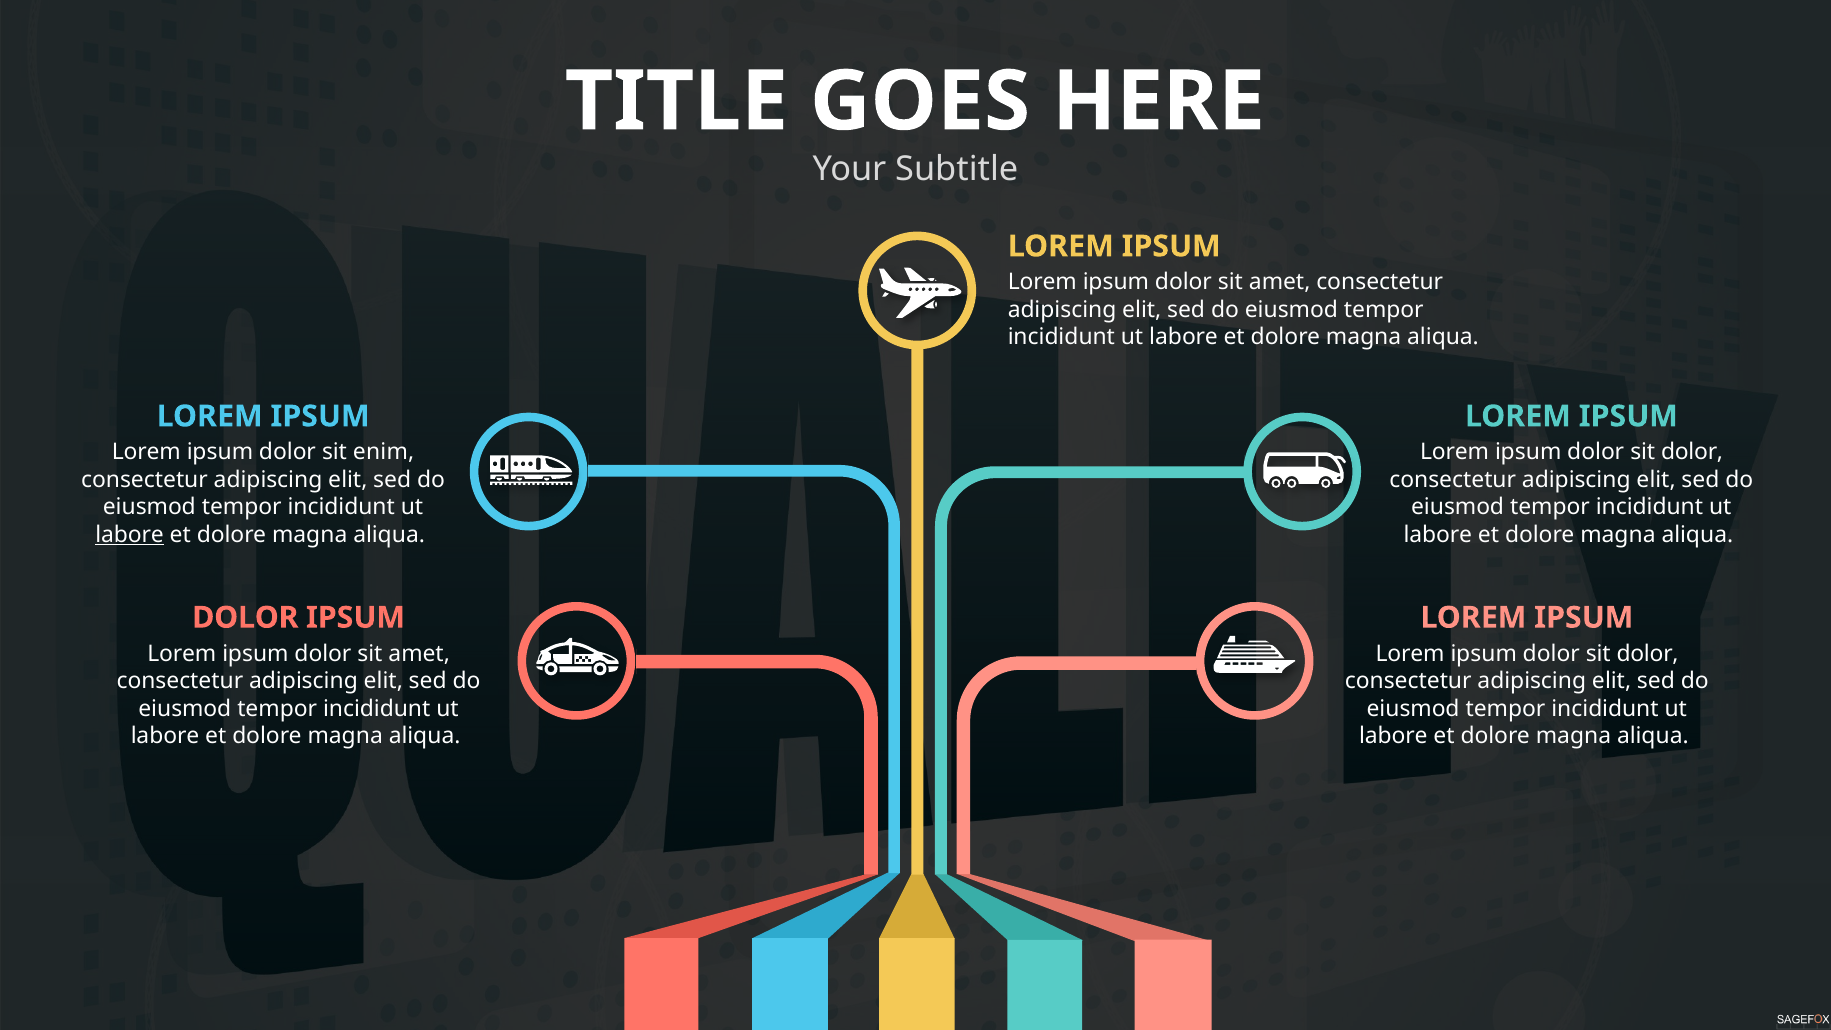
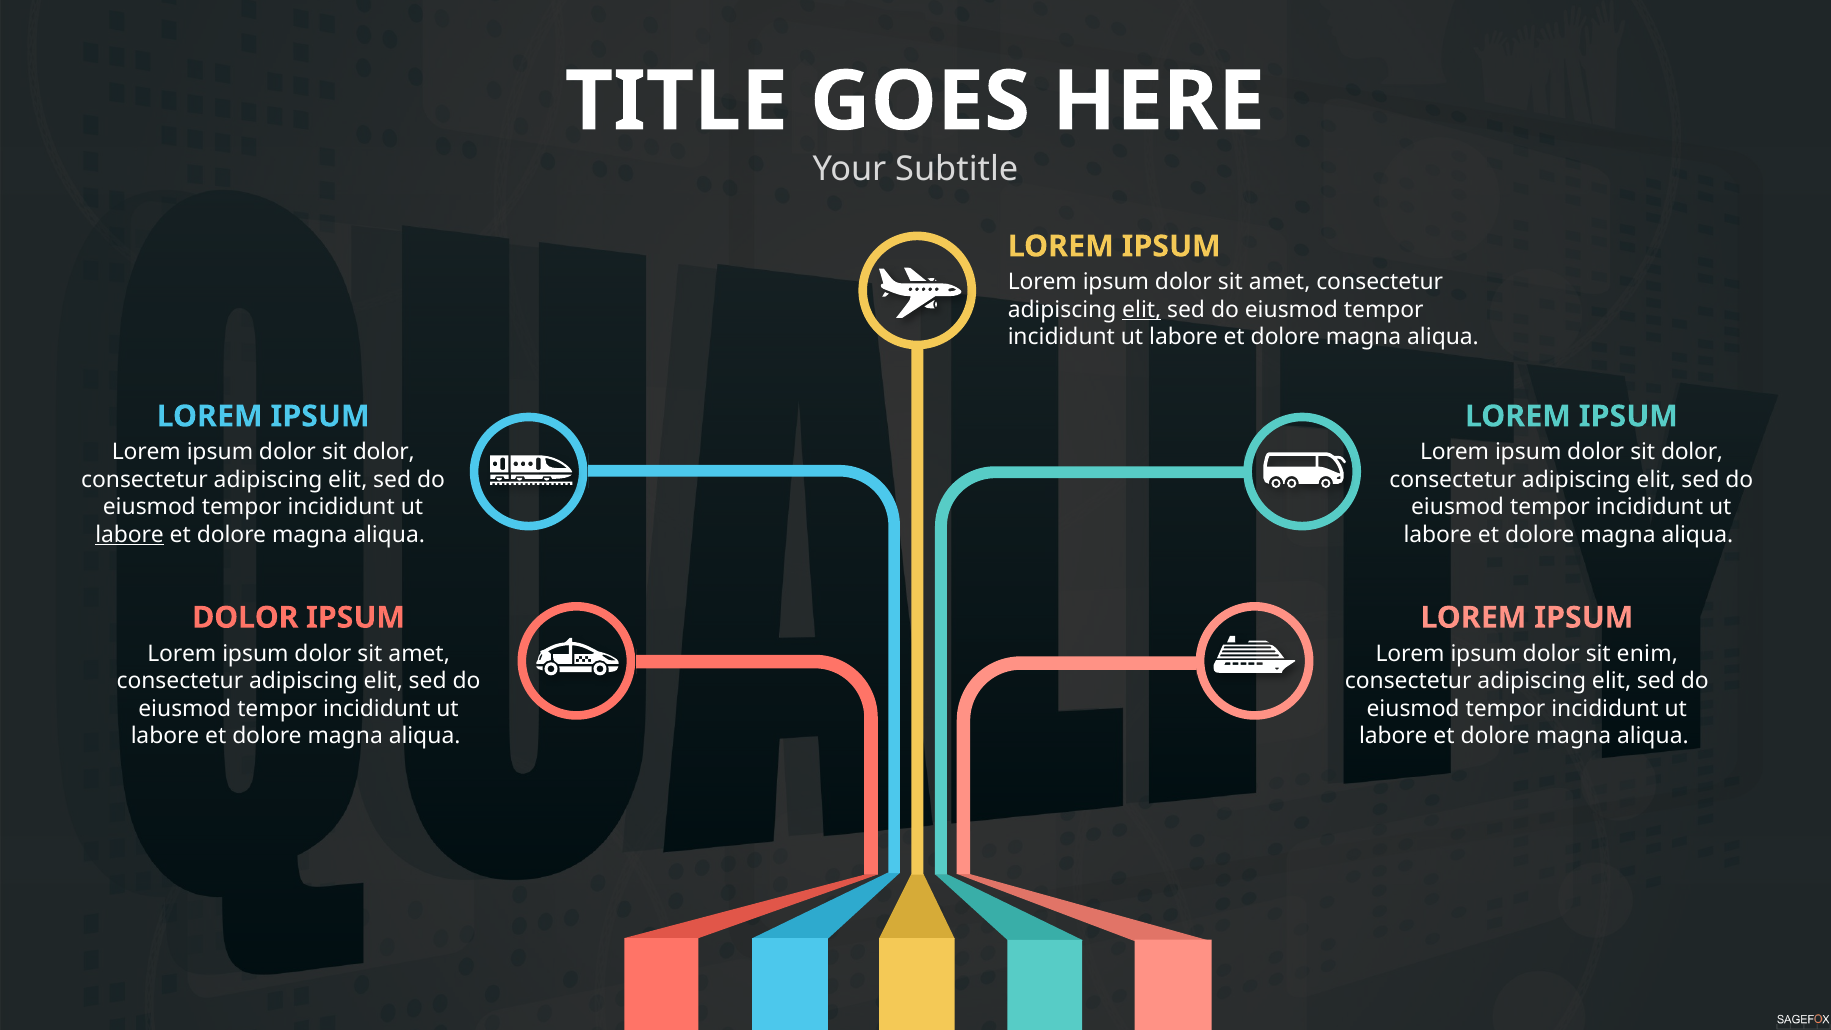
elit underline: none -> present (1142, 310)
enim: enim -> dolor (384, 452)
dolor: dolor -> enim (1647, 654)
